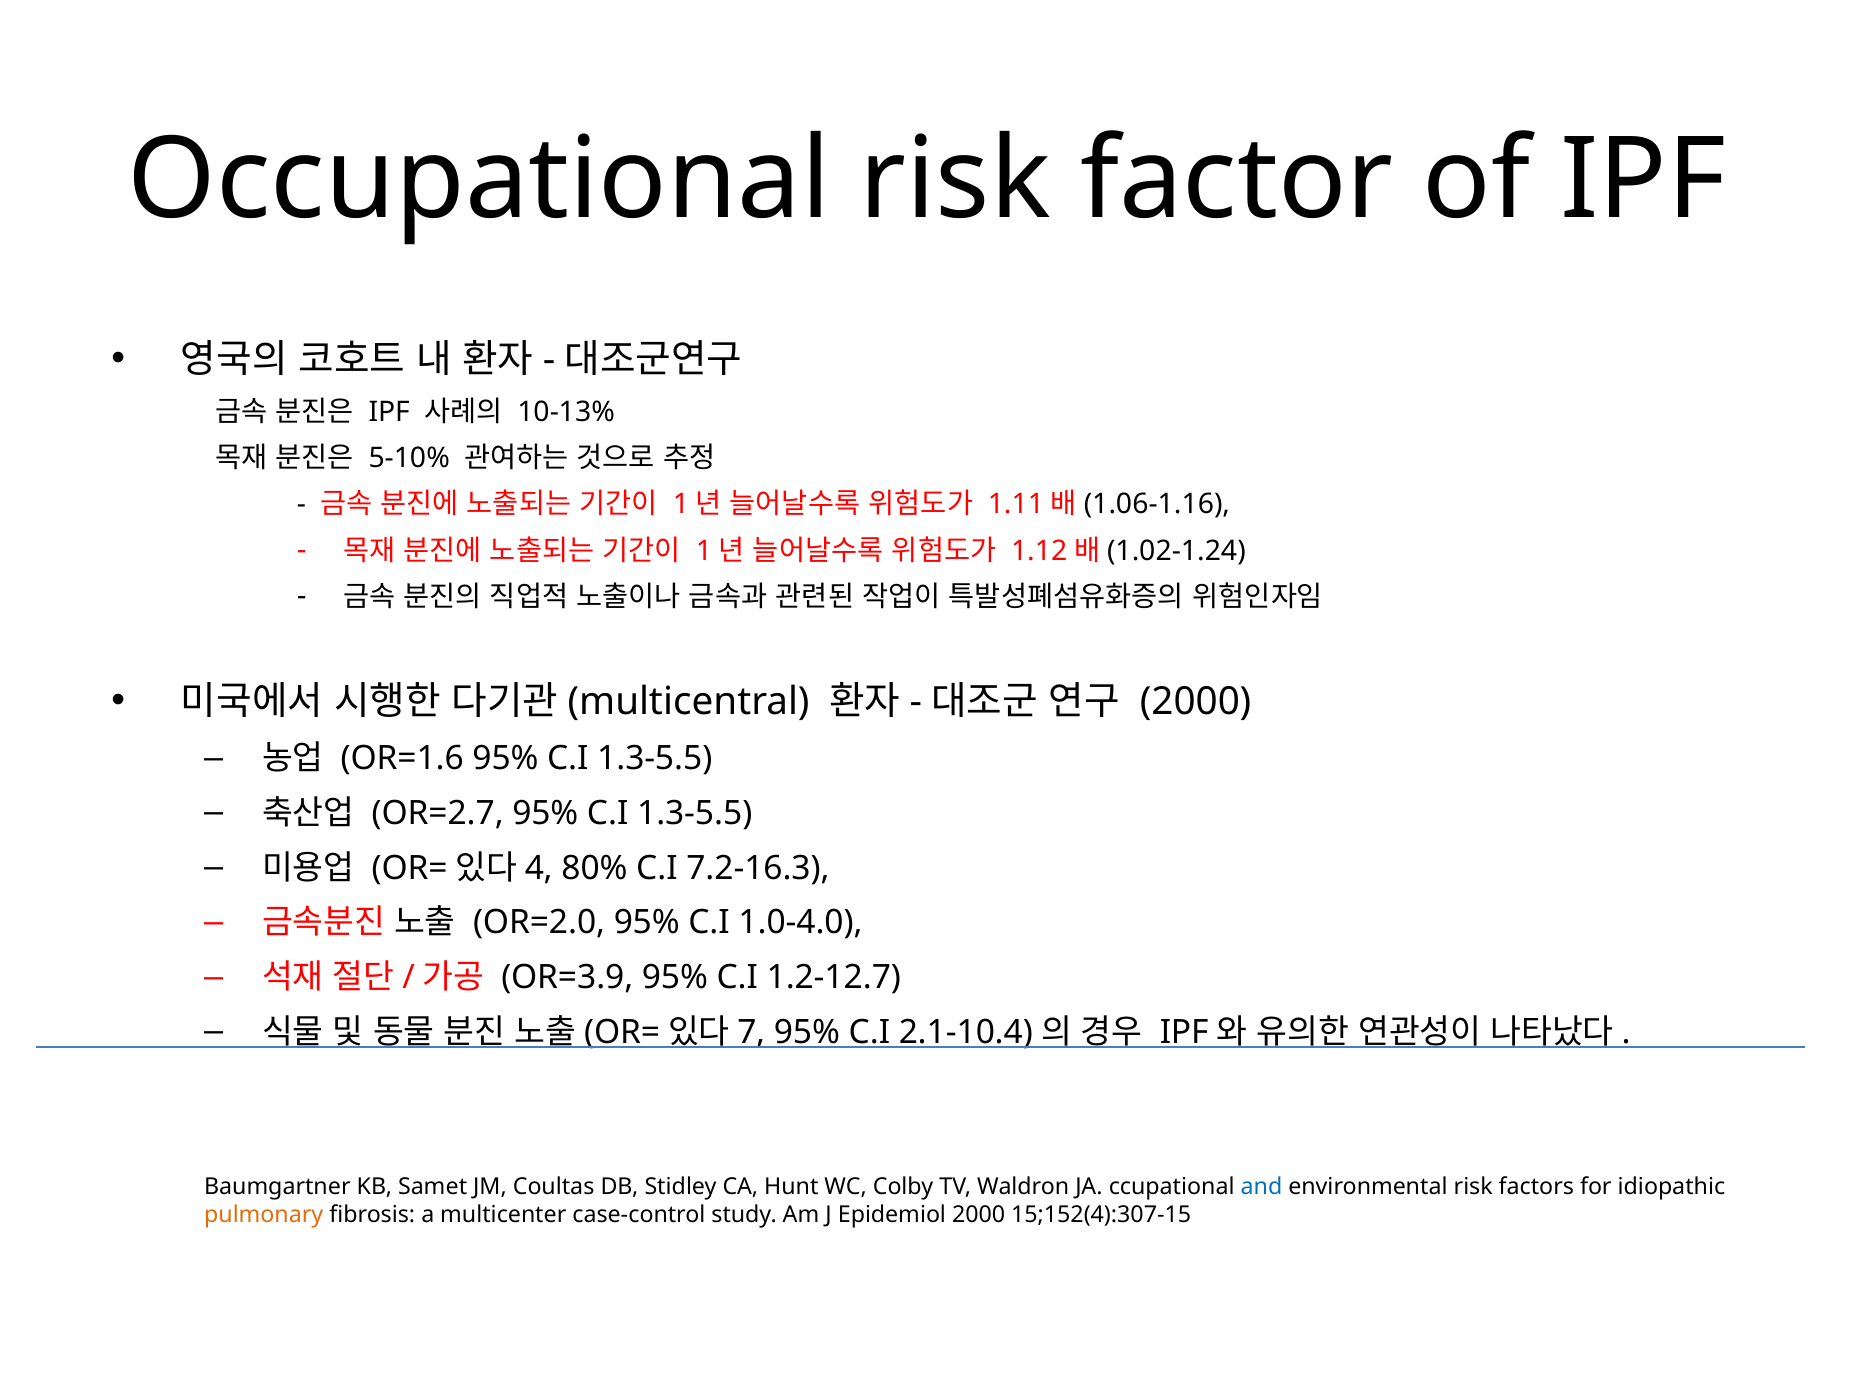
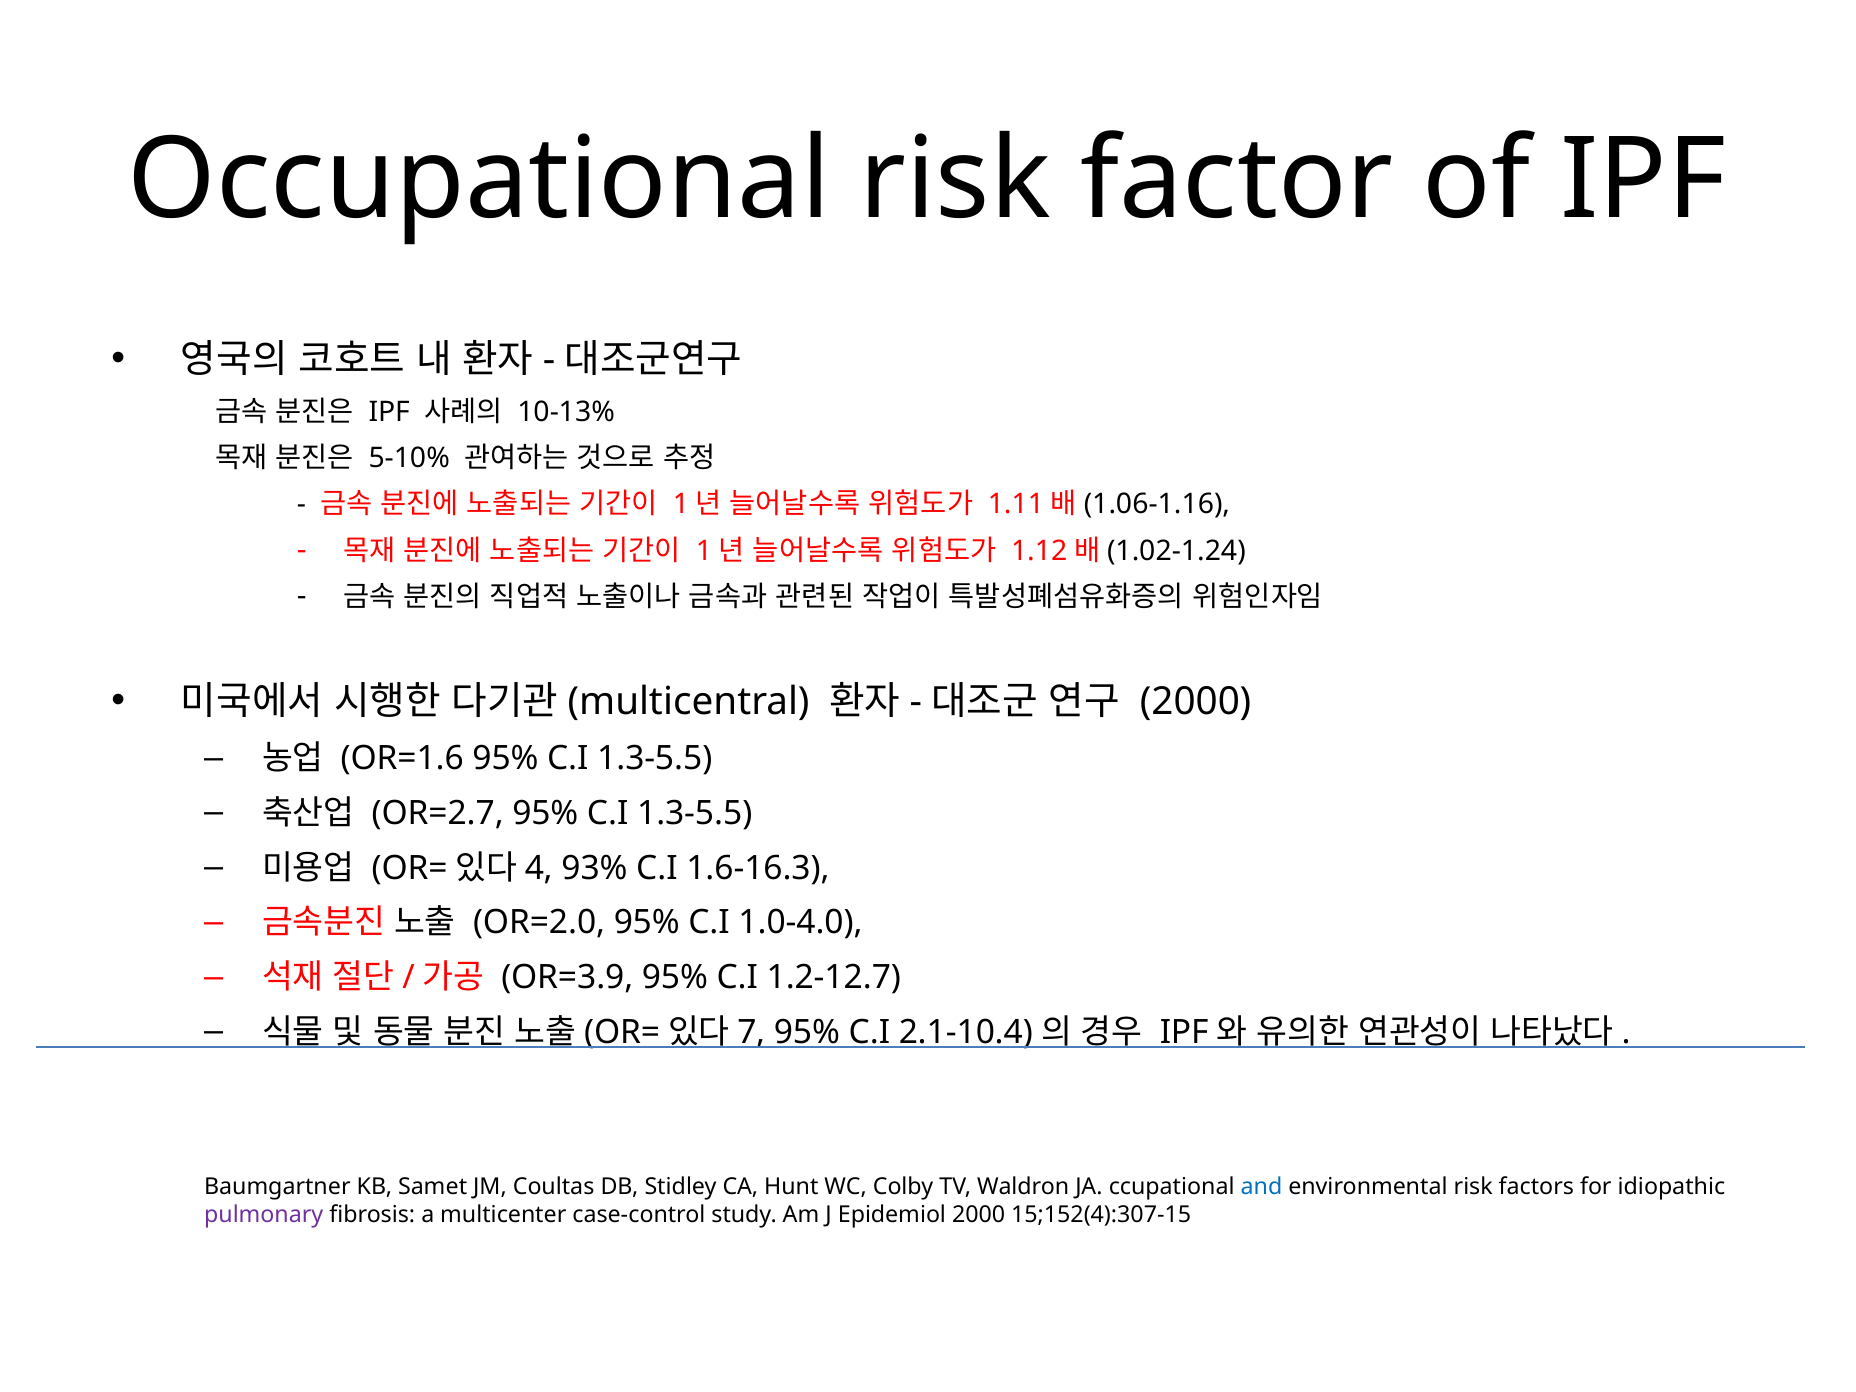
80%: 80% -> 93% (594, 868)
7.2-16.3: 7.2-16.3 -> 1.6-16.3 (758, 868)
pulmonary colour: orange -> purple (264, 1215)
